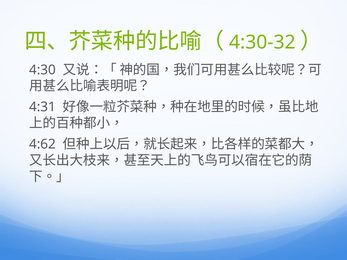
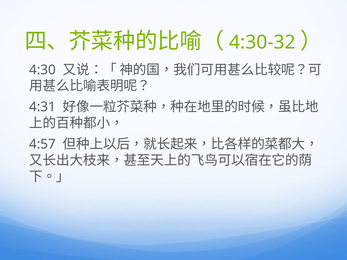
4:62: 4:62 -> 4:57 (43, 144)
